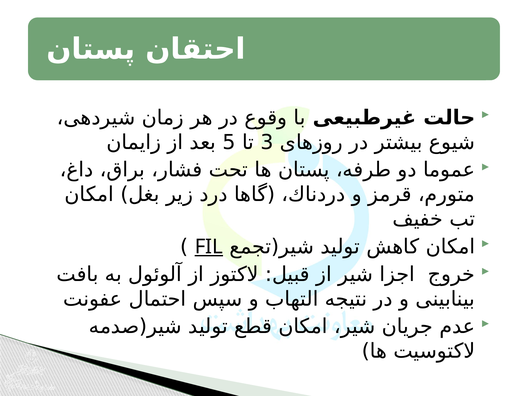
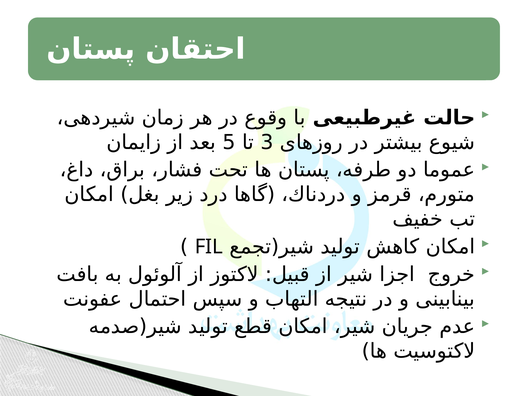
FIL underline: present -> none (209, 247)
